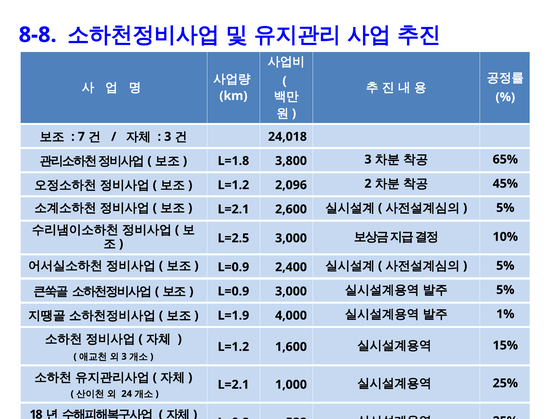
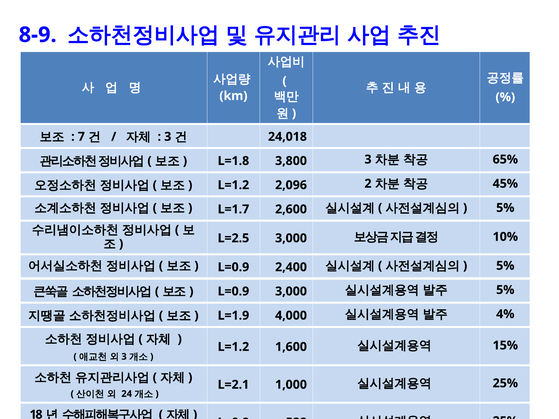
8-8: 8-8 -> 8-9 (38, 35)
L=2.1: L=2.1 -> L=1.7 (233, 209)
1%: 1% -> 4% (505, 314)
